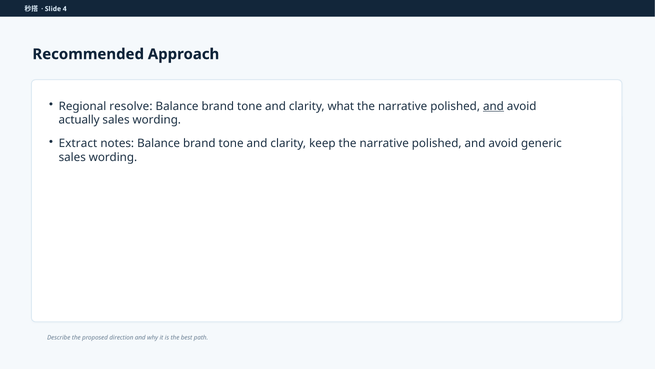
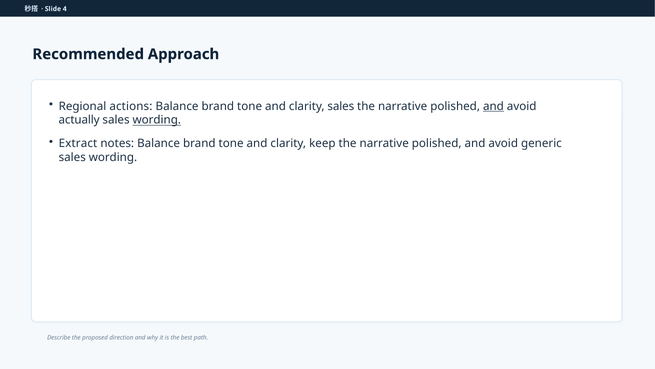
resolve: resolve -> actions (131, 106)
clarity what: what -> sales (341, 106)
wording underline: none -> present (157, 120)
